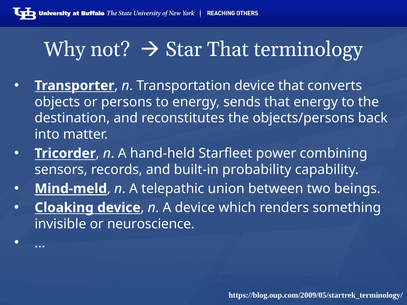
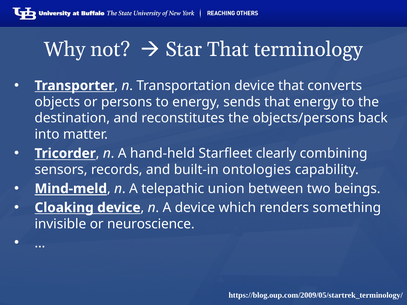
power: power -> clearly (276, 154)
probability: probability -> ontologies (257, 170)
